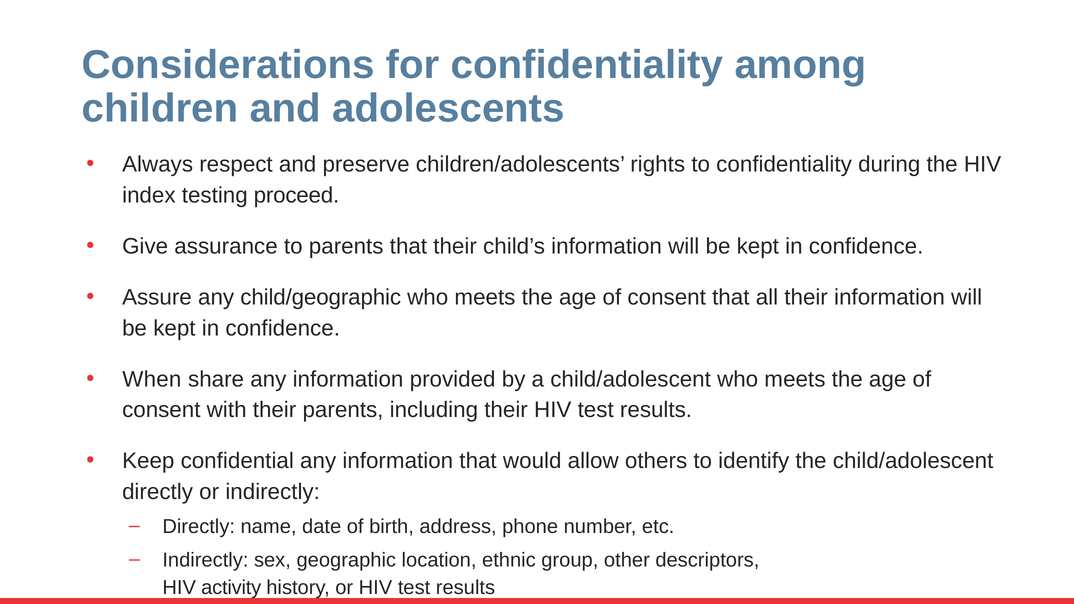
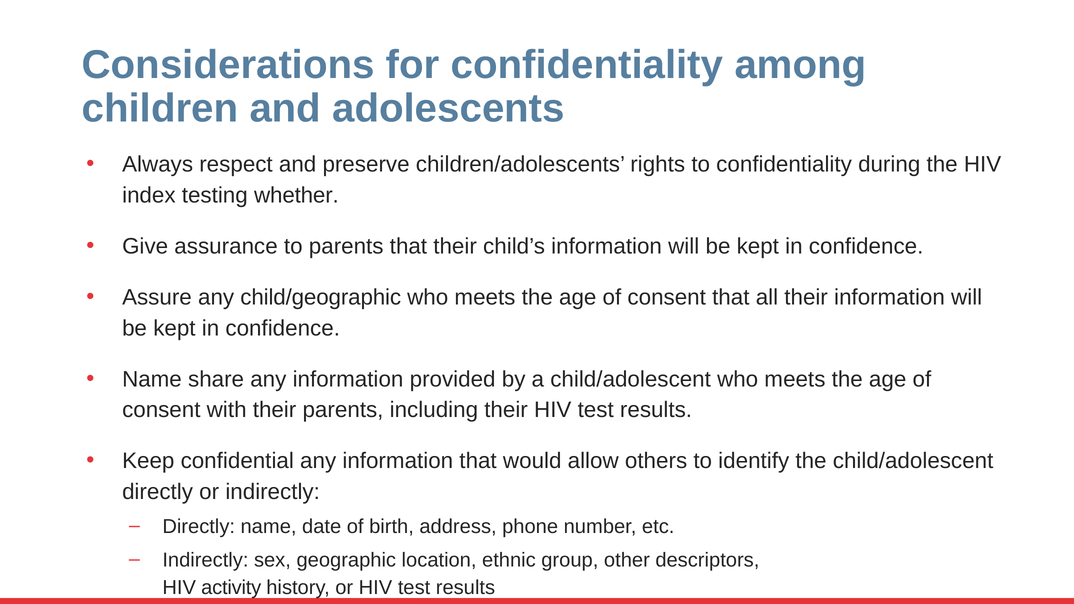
proceed: proceed -> whether (296, 195)
When: When -> Name (152, 379)
